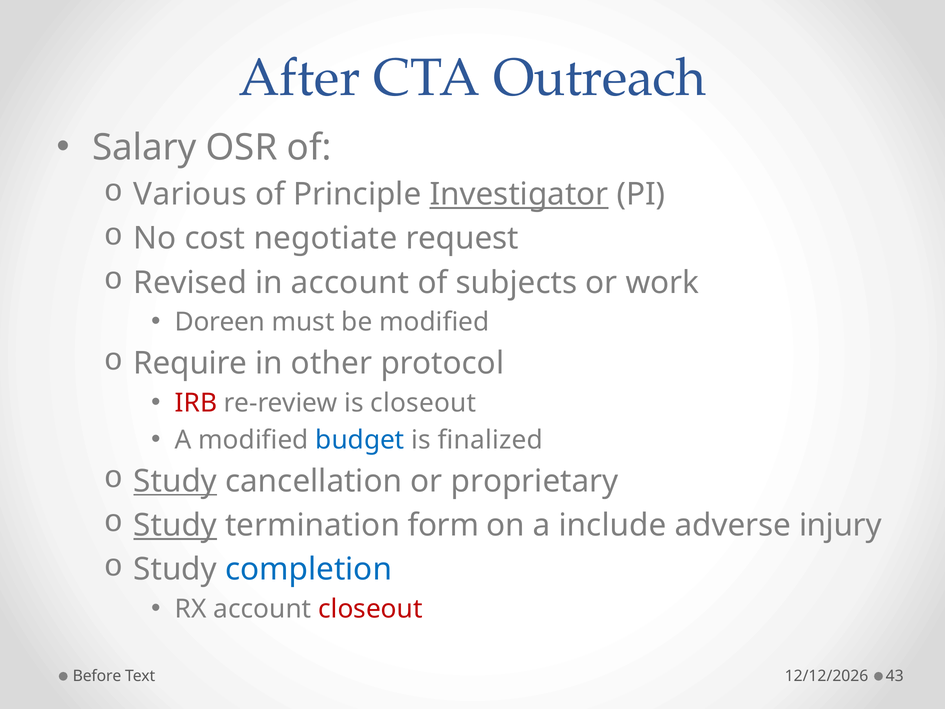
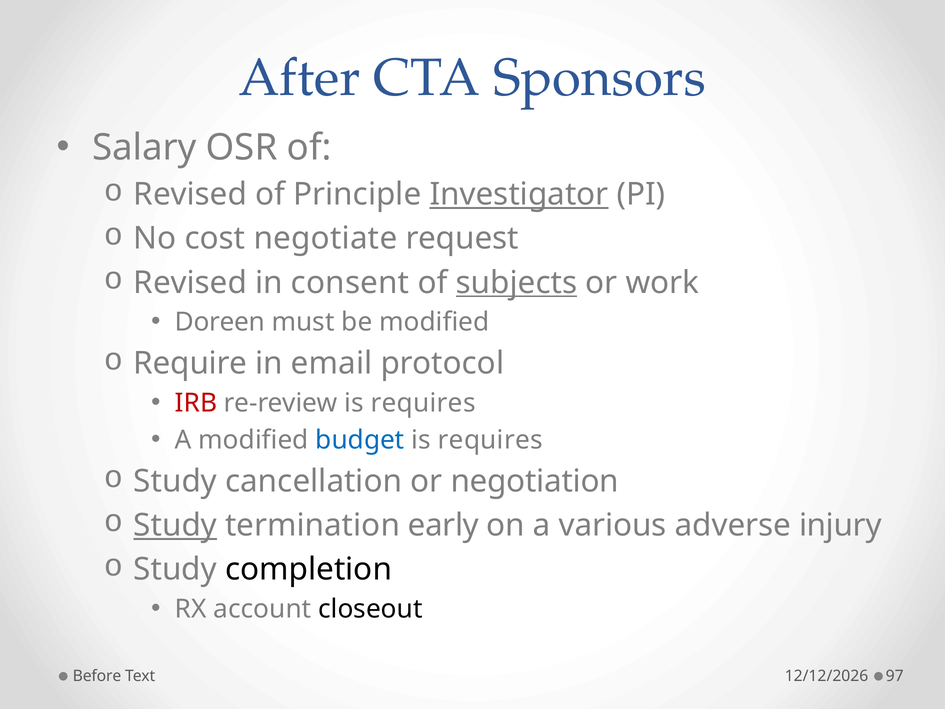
Outreach: Outreach -> Sponsors (599, 78)
Various: Various -> Revised (190, 194)
in account: account -> consent (350, 283)
subjects underline: none -> present (517, 283)
other: other -> email (332, 363)
re-review is closeout: closeout -> requires (423, 403)
finalized: finalized -> requires (490, 440)
Study underline: present -> none (175, 481)
proprietary: proprietary -> negotiation (535, 481)
form: form -> early (443, 525)
include: include -> various (613, 525)
completion colour: blue -> black (309, 569)
closeout colour: red -> black (370, 609)
43: 43 -> 97 (895, 676)
